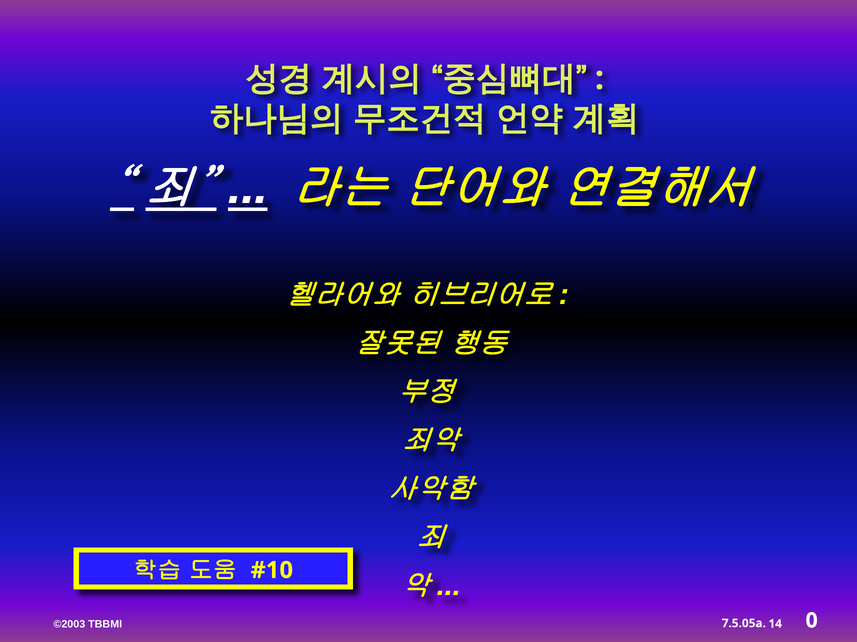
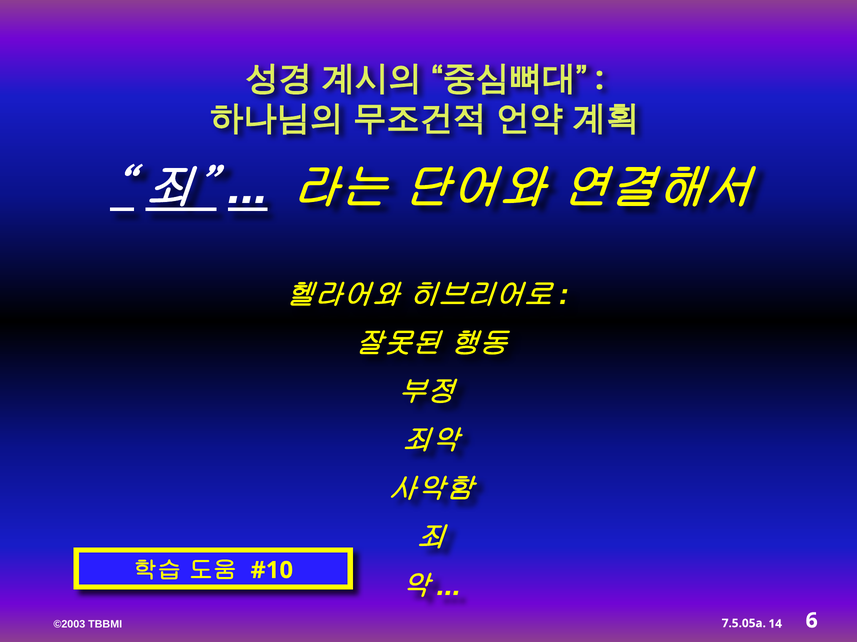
0: 0 -> 6 (812, 621)
